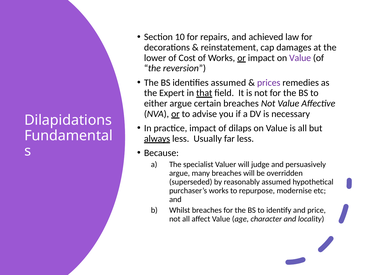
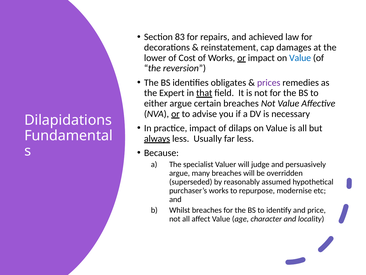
10: 10 -> 83 (180, 37)
Value colour: purple -> blue (300, 58)
identifies assumed: assumed -> obligates (228, 82)
